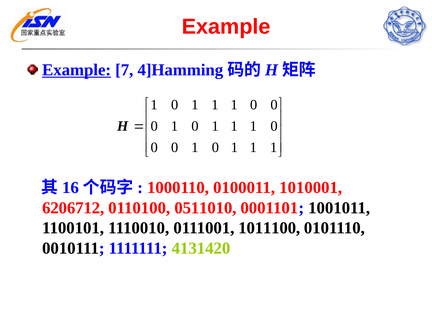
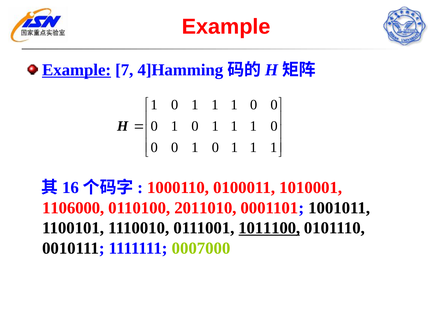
6206712: 6206712 -> 1106000 (73, 208)
0511010: 0511010 -> 2011010 (205, 208)
1011100 underline: none -> present (269, 228)
4131420: 4131420 -> 0007000 (201, 248)
